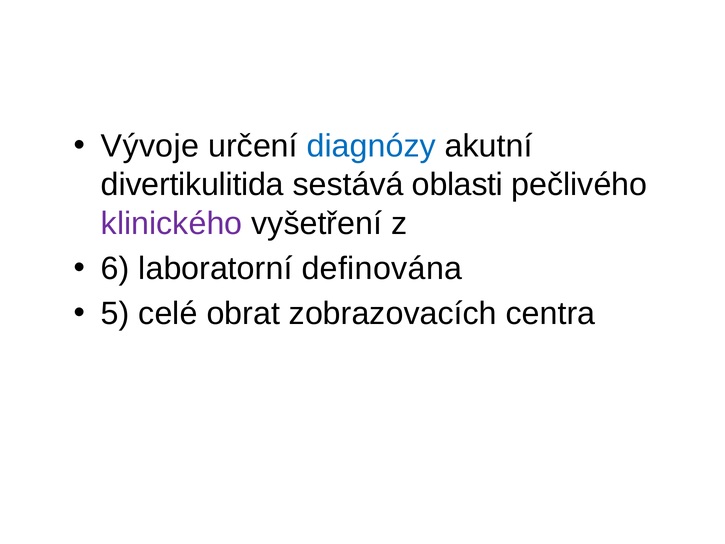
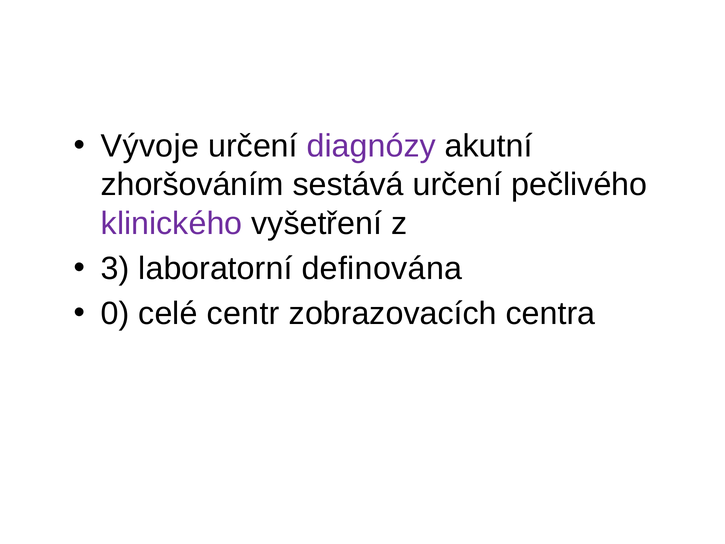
diagnózy colour: blue -> purple (371, 146)
divertikulitida: divertikulitida -> zhoršováním (192, 185)
sestává oblasti: oblasti -> určení (457, 185)
6: 6 -> 3 (115, 269)
5: 5 -> 0 (115, 314)
obrat: obrat -> centr (243, 314)
